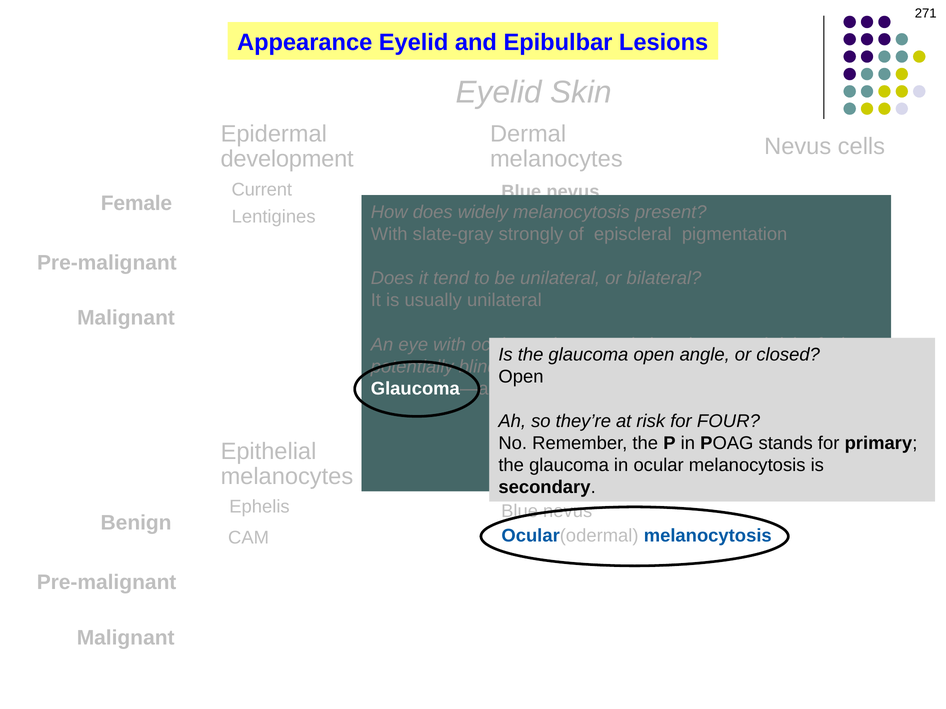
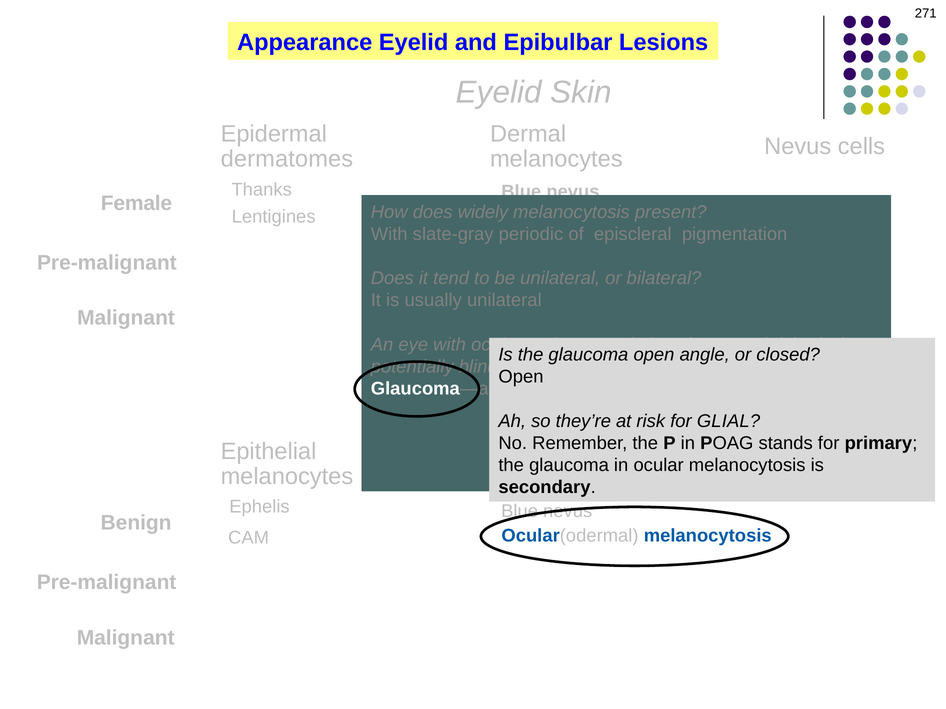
development: development -> dermatomes (287, 159)
Current: Current -> Thanks (262, 190)
strongly: strongly -> periodic (531, 234)
FOUR: FOUR -> GLIAL (729, 421)
